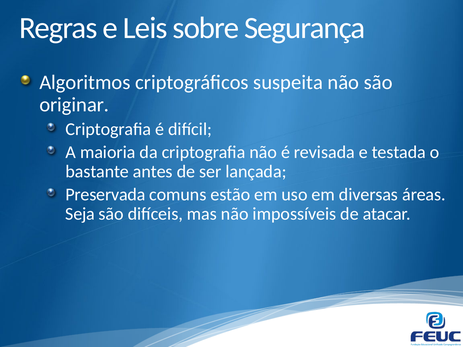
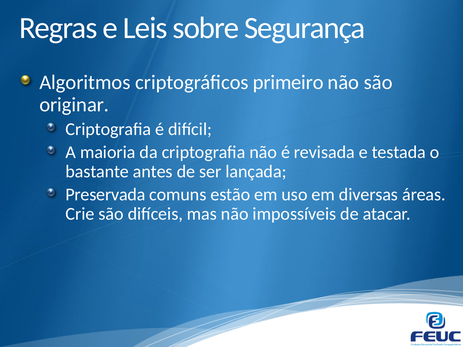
suspeita: suspeita -> primeiro (288, 82)
Seja: Seja -> Crie (80, 214)
